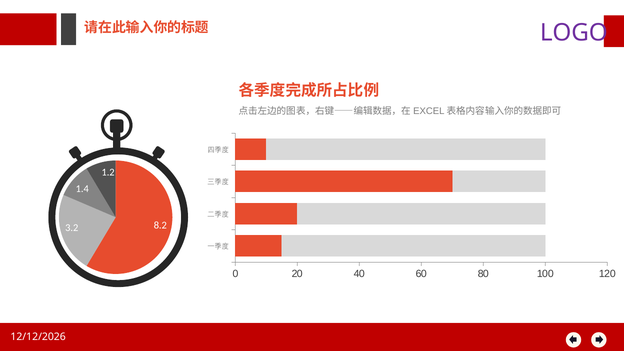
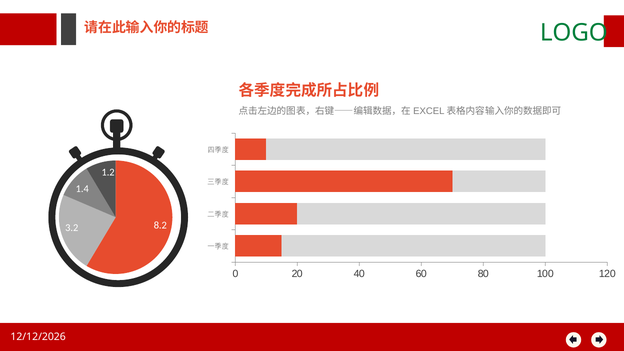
LOGO colour: purple -> green (574, 33)
